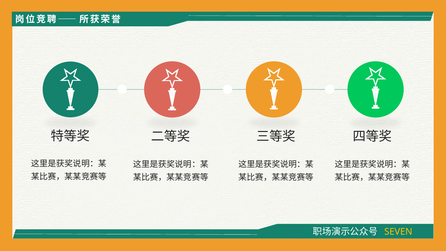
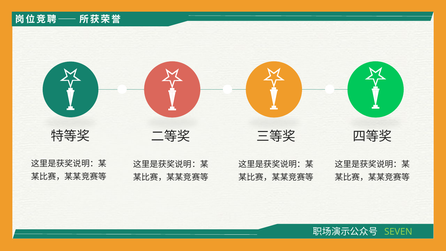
SEVEN colour: yellow -> light green (398, 232)
